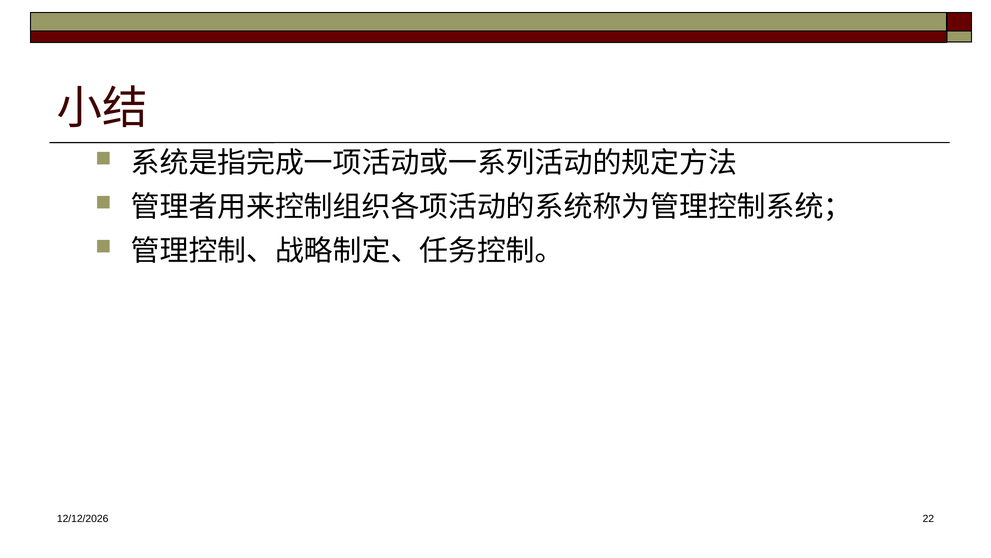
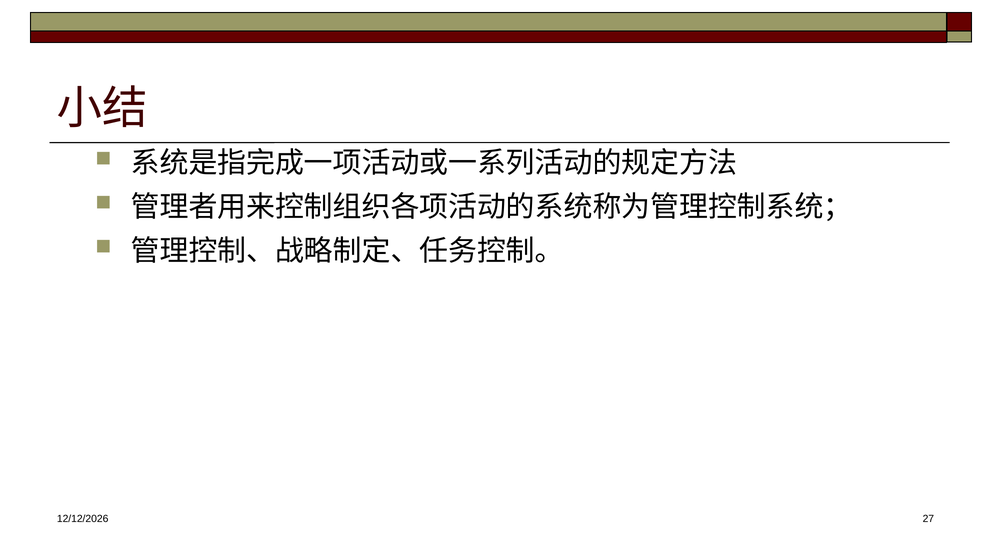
22: 22 -> 27 (928, 519)
